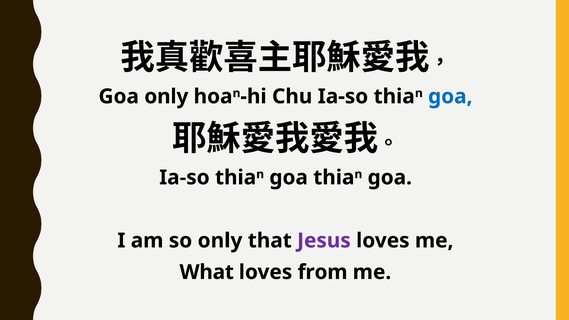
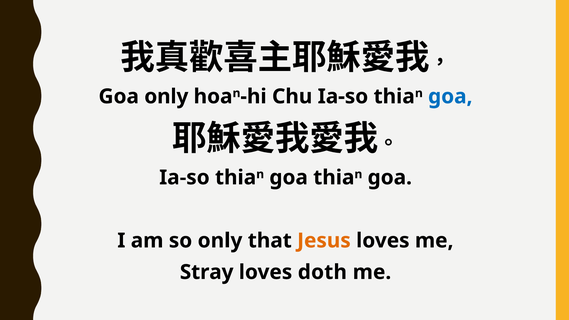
Jesus colour: purple -> orange (324, 241)
What: What -> Stray (207, 272)
from: from -> doth (322, 272)
